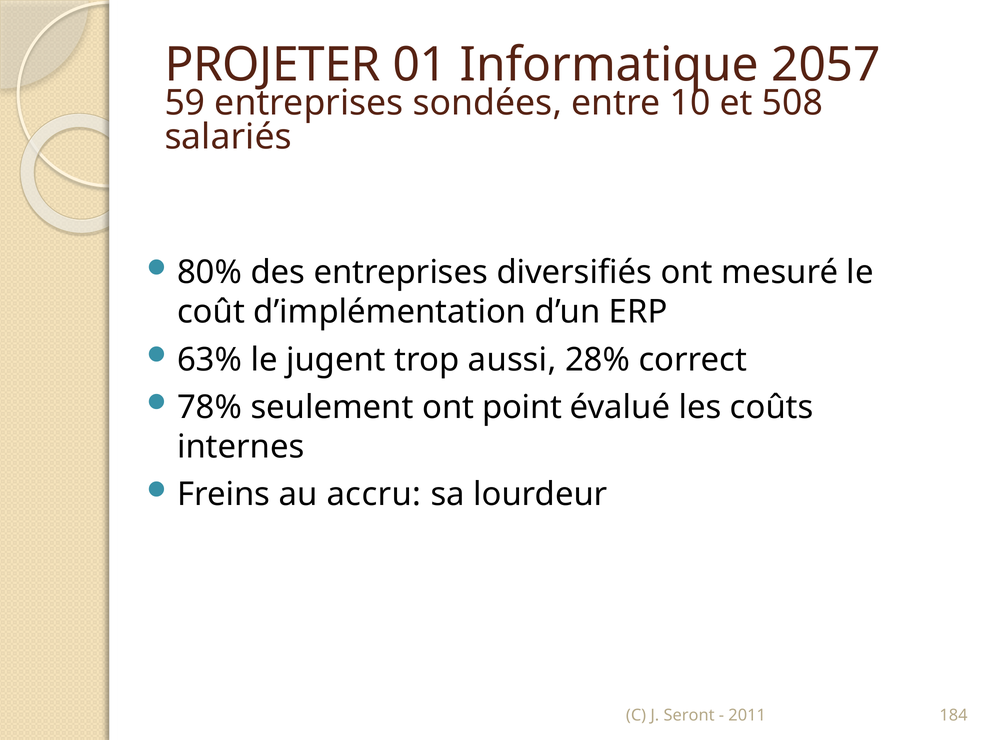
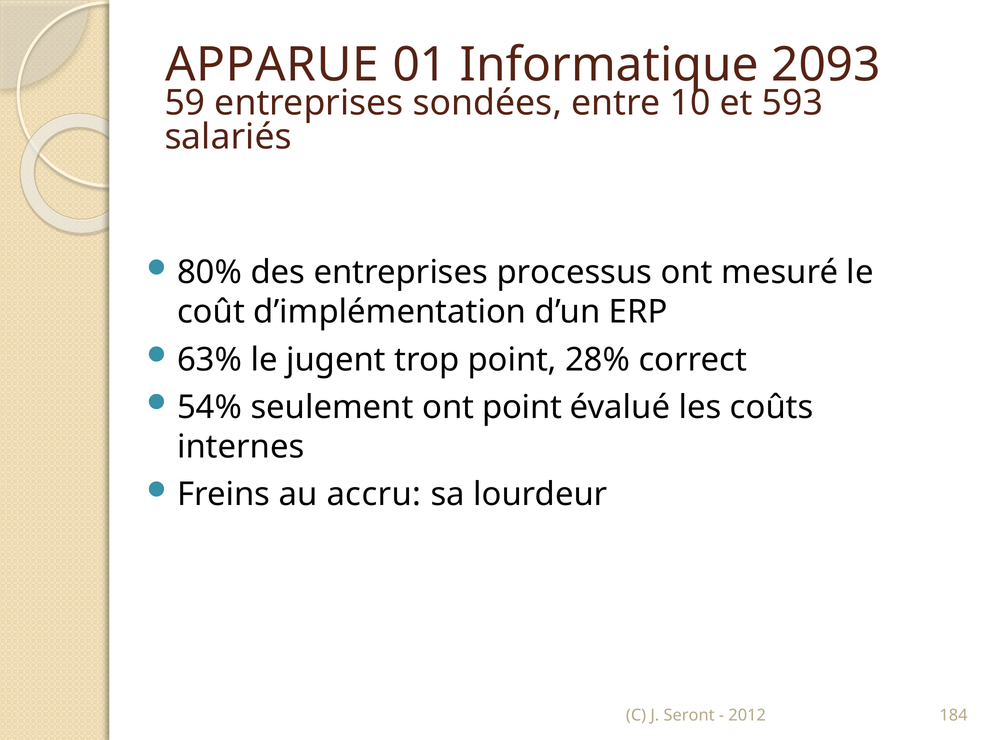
PROJETER: PROJETER -> APPARUE (272, 65)
2057: 2057 -> 2093 (826, 65)
508: 508 -> 593 (792, 103)
diversifiés: diversifiés -> processus (574, 272)
trop aussi: aussi -> point (512, 360)
78%: 78% -> 54% (210, 407)
2011: 2011 -> 2012 (747, 715)
